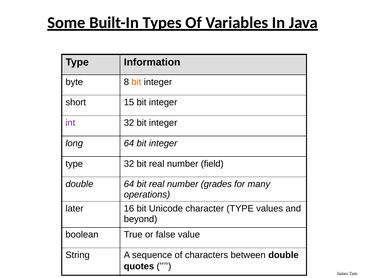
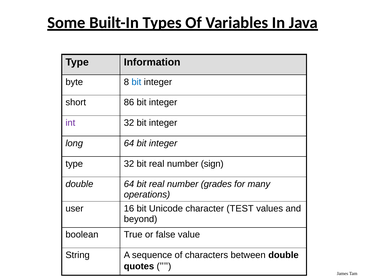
bit colour: orange -> blue (136, 82)
15: 15 -> 86 (129, 102)
field: field -> sign (212, 163)
later: later -> user (74, 208)
character TYPE: TYPE -> TEST (240, 208)
